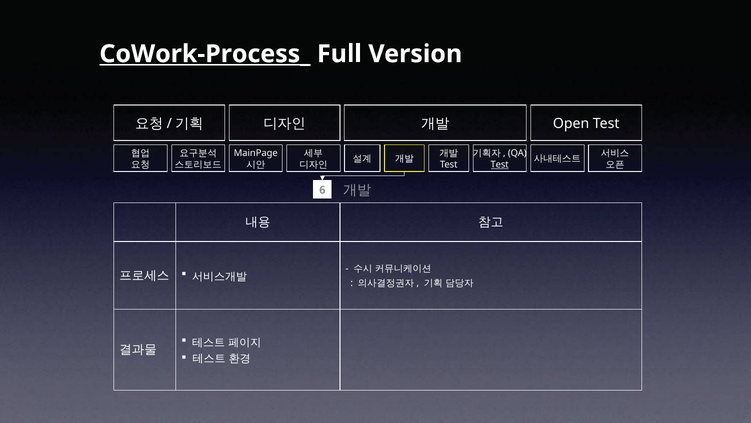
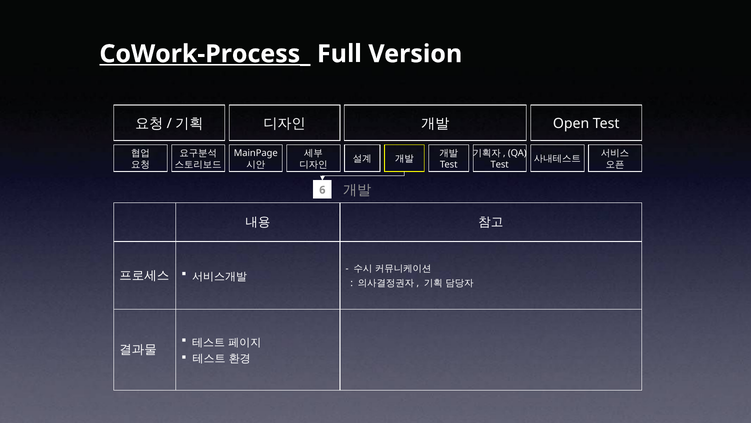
Test underline: present -> none (500, 164)
